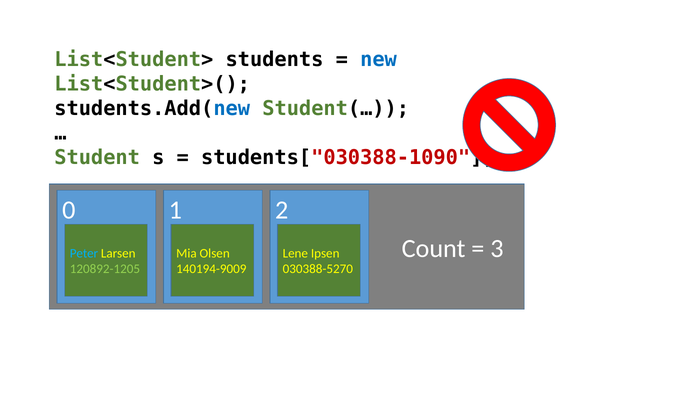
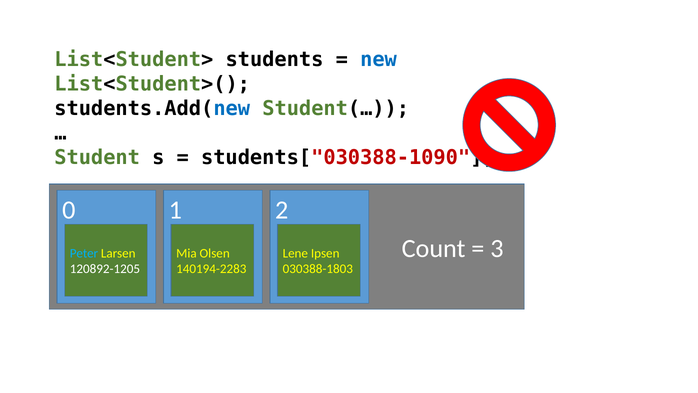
120892-1205 colour: light green -> white (105, 269)
140194-9009: 140194-9009 -> 140194-2283 (211, 269)
030388-5270: 030388-5270 -> 030388-1803 (318, 269)
